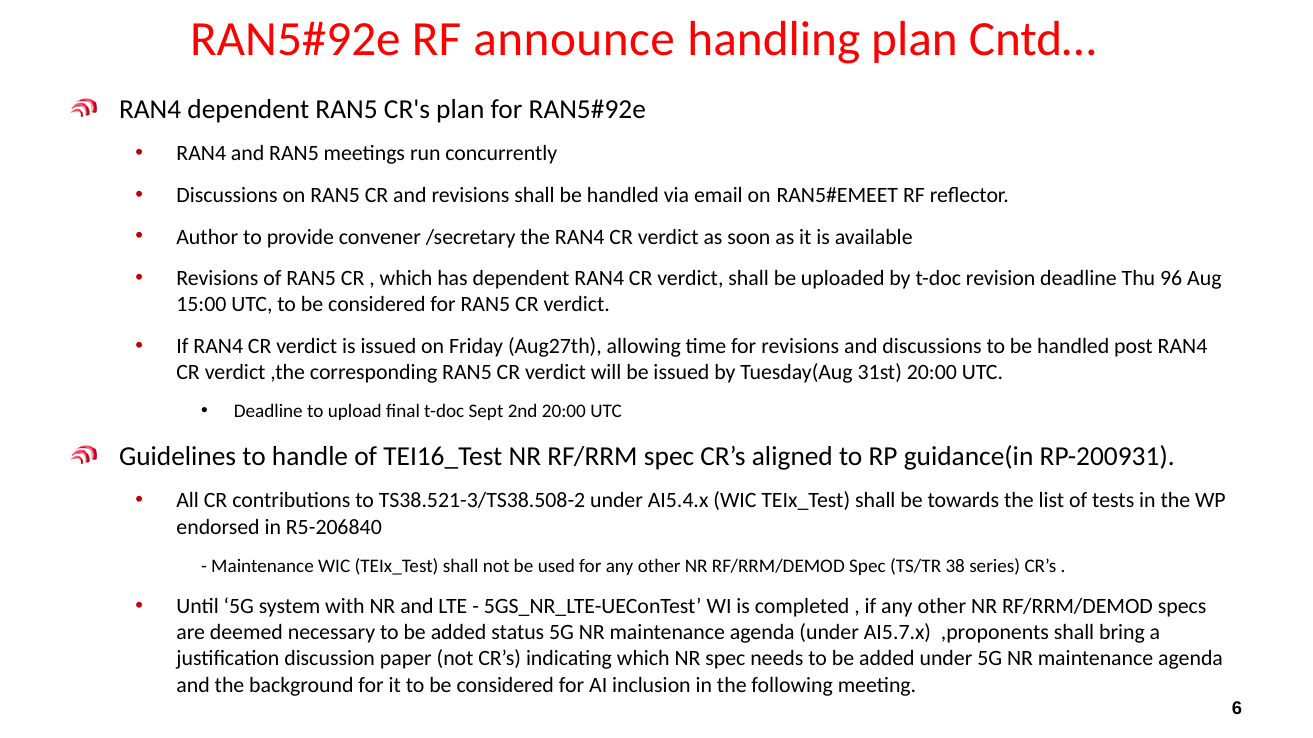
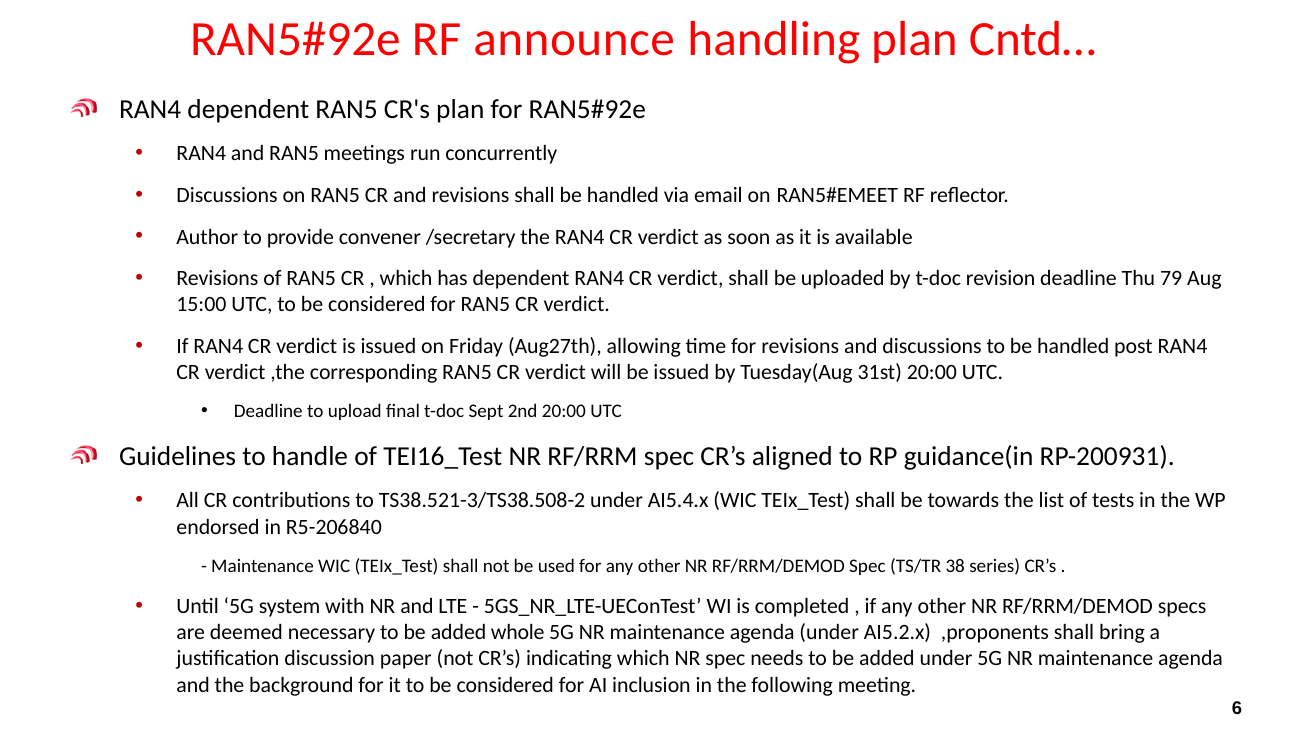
96: 96 -> 79 (1171, 279)
status: status -> whole (518, 633)
AI5.7.x: AI5.7.x -> AI5.2.x (897, 633)
